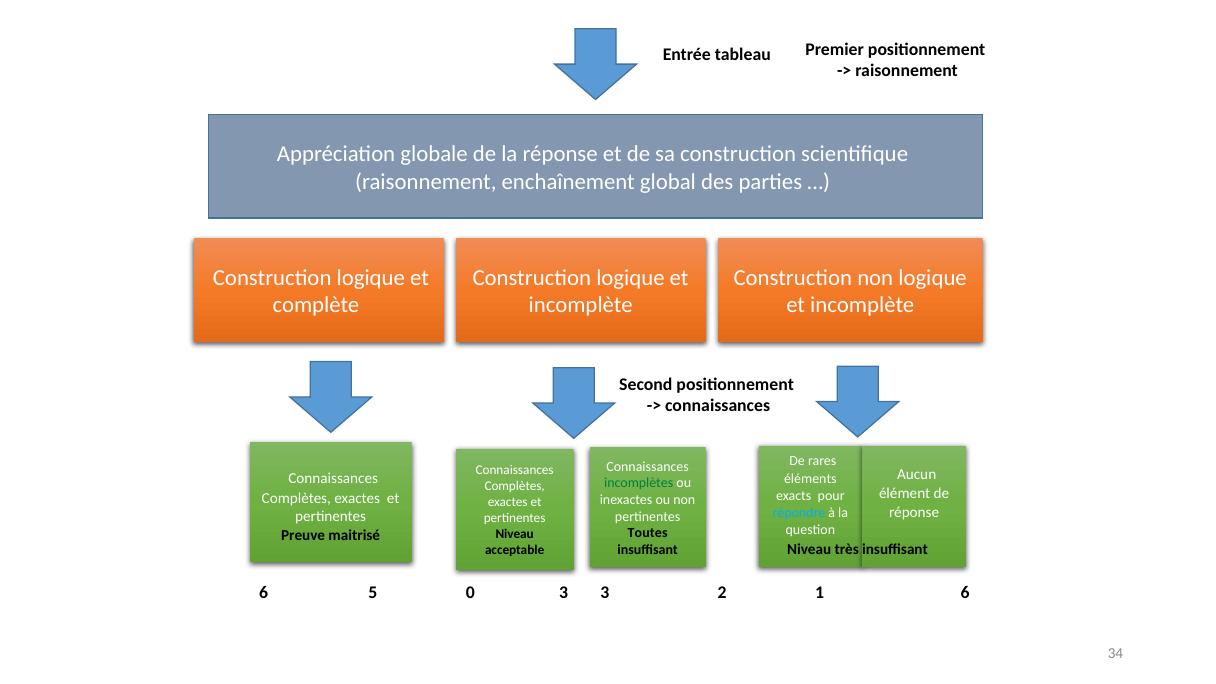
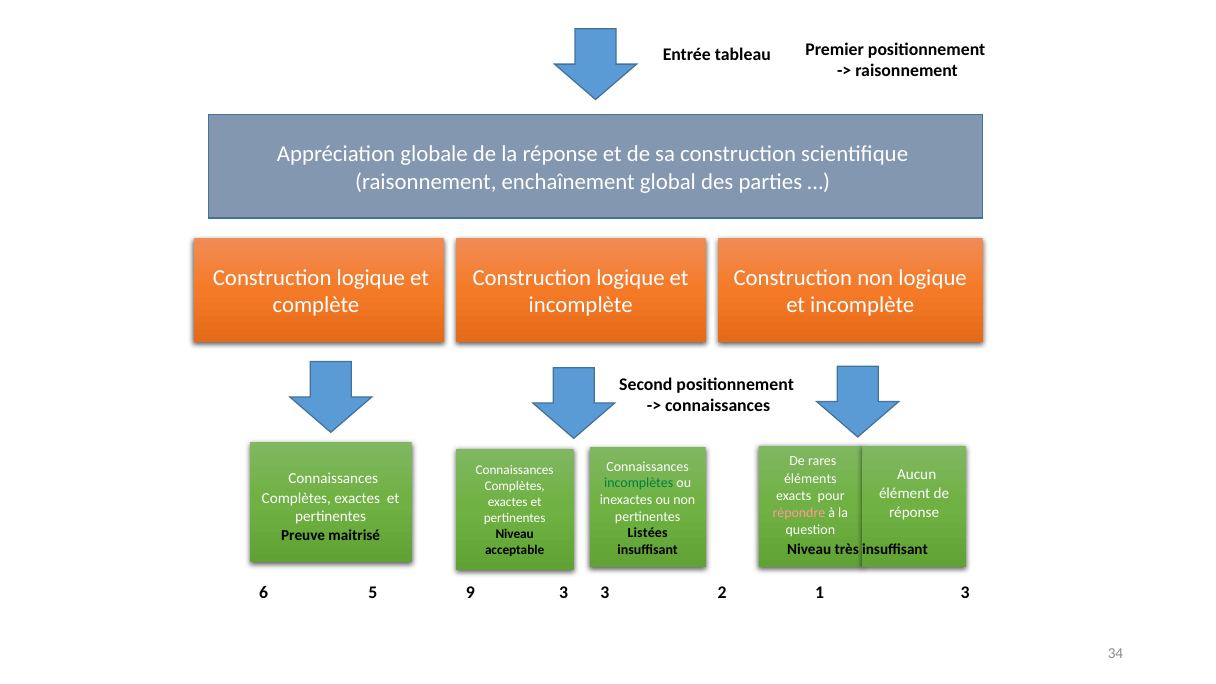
répondre colour: light blue -> pink (799, 513)
Toutes: Toutes -> Listées (648, 533)
0: 0 -> 9 (470, 593)
1 6: 6 -> 3 (965, 593)
